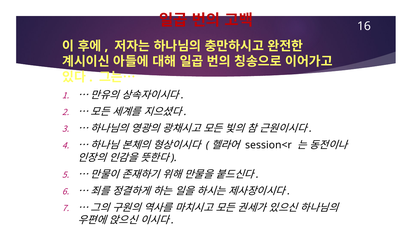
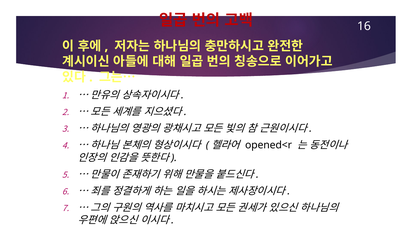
session<r: session<r -> opened<r (269, 145)
